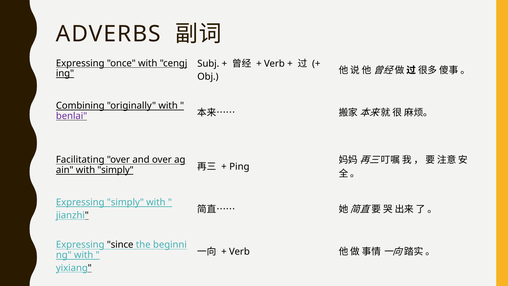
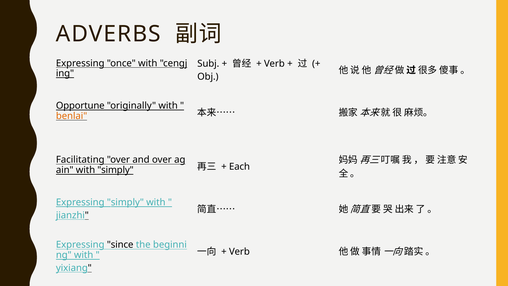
Combining: Combining -> Opportune (80, 106)
benlai colour: purple -> orange (72, 116)
Ping: Ping -> Each (239, 167)
